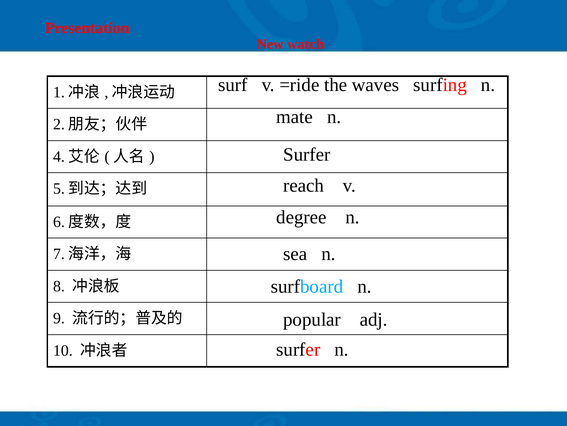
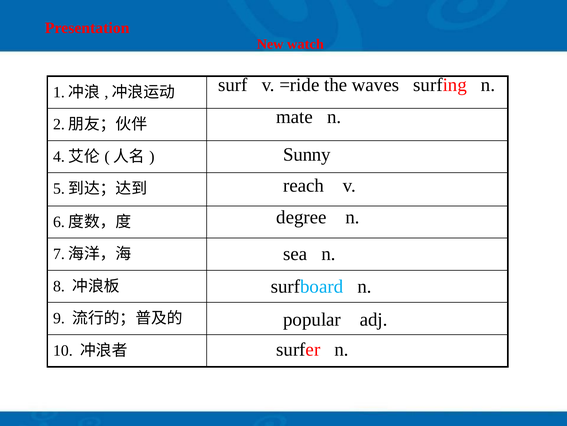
Surfer: Surfer -> Sunny (307, 154)
